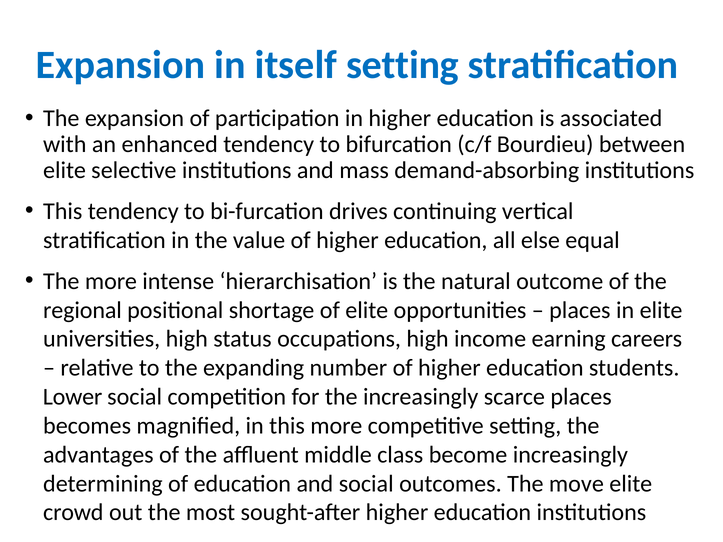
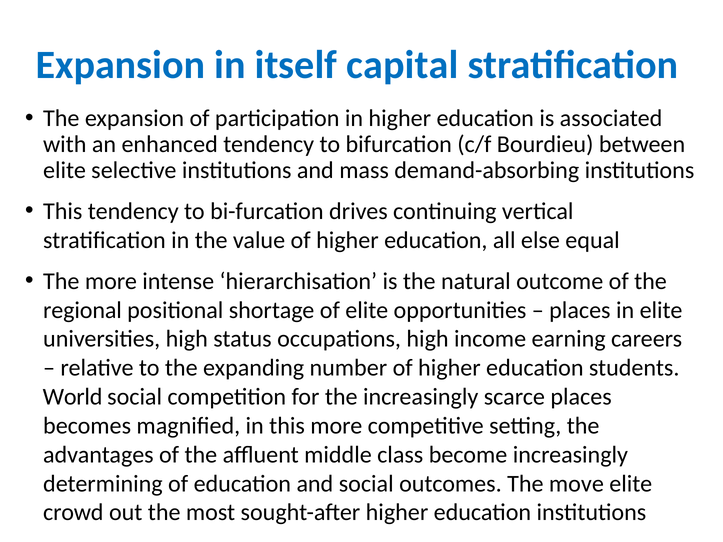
itself setting: setting -> capital (402, 65)
Lower: Lower -> World (73, 397)
